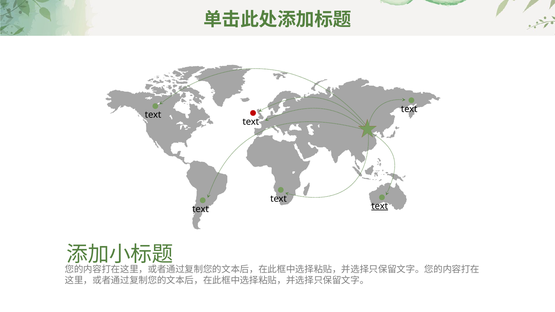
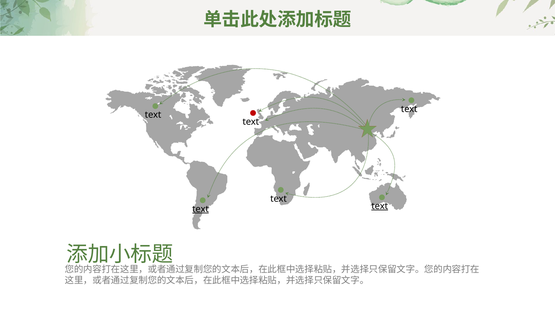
text underline: none -> present (201, 209)
